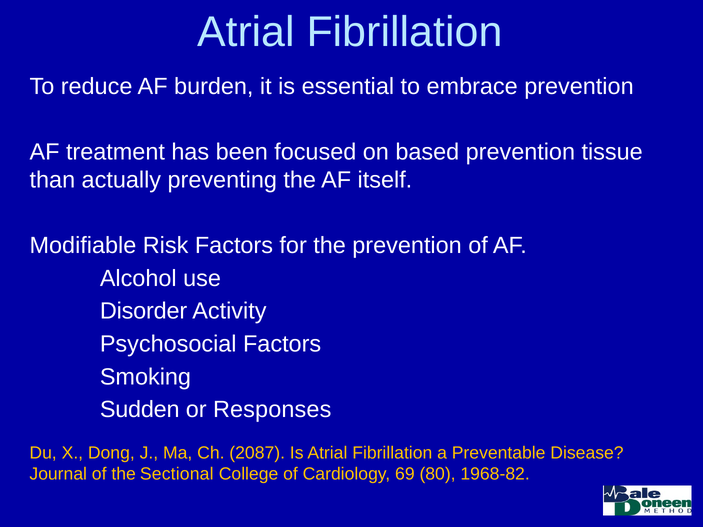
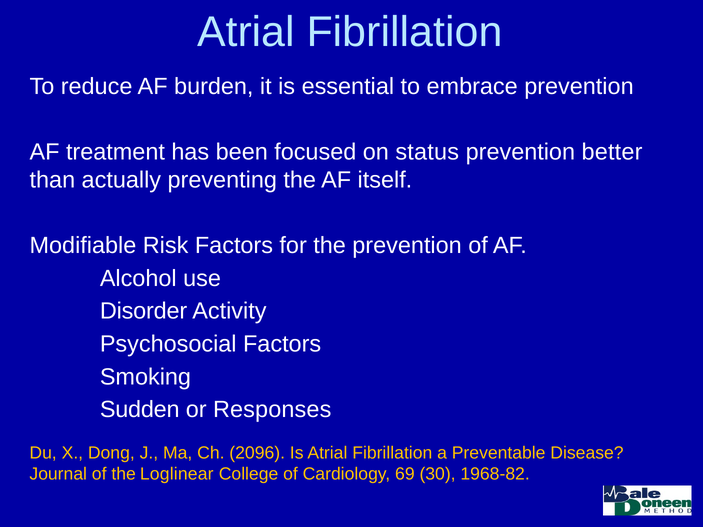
based: based -> status (427, 152)
tissue: tissue -> better (612, 152)
2087: 2087 -> 2096 (257, 453)
Sectional: Sectional -> Loglinear (177, 474)
80: 80 -> 30 (438, 474)
